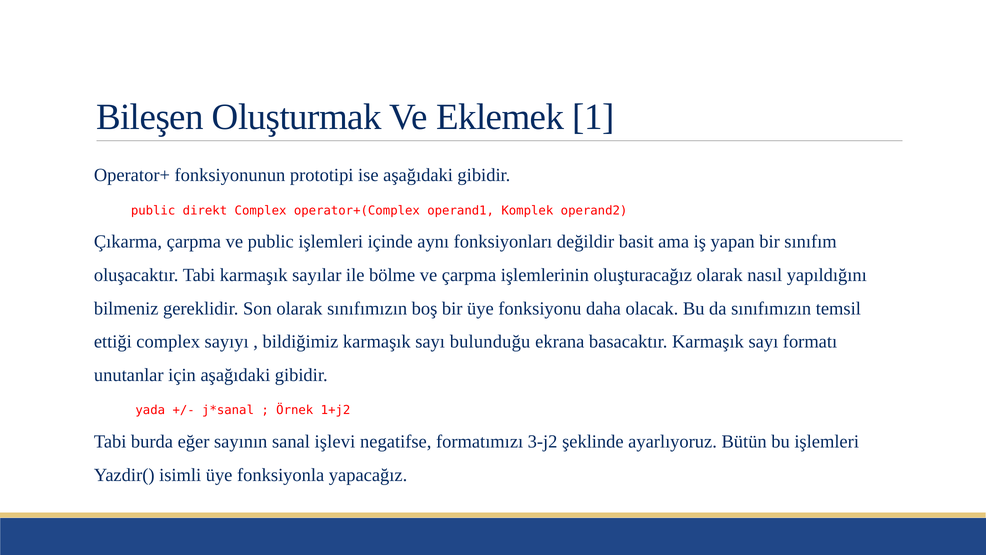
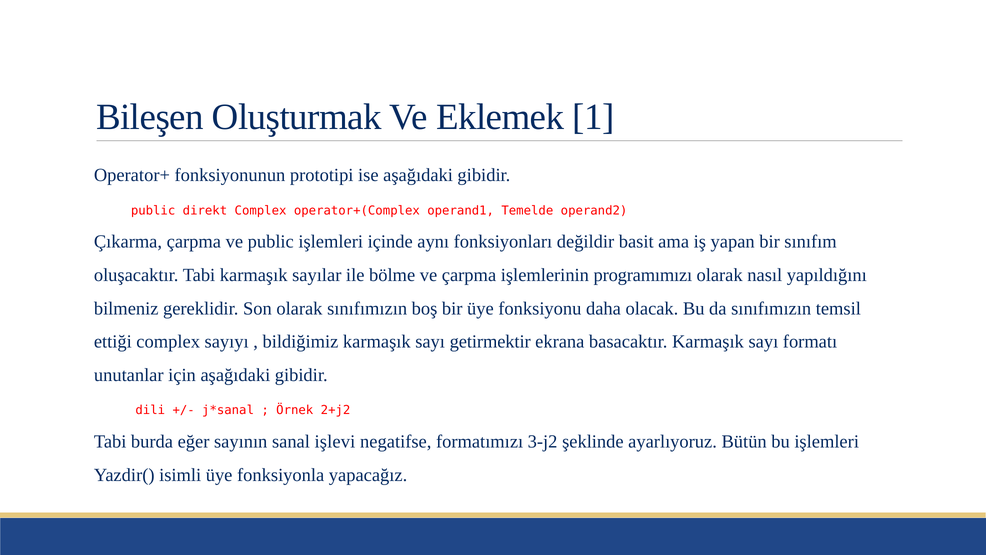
Komplek: Komplek -> Temelde (527, 210)
oluşturacağız: oluşturacağız -> programımızı (643, 275)
bulunduğu: bulunduğu -> getirmektir (490, 341)
yada: yada -> dili (150, 410)
1+j2: 1+j2 -> 2+j2 (336, 410)
